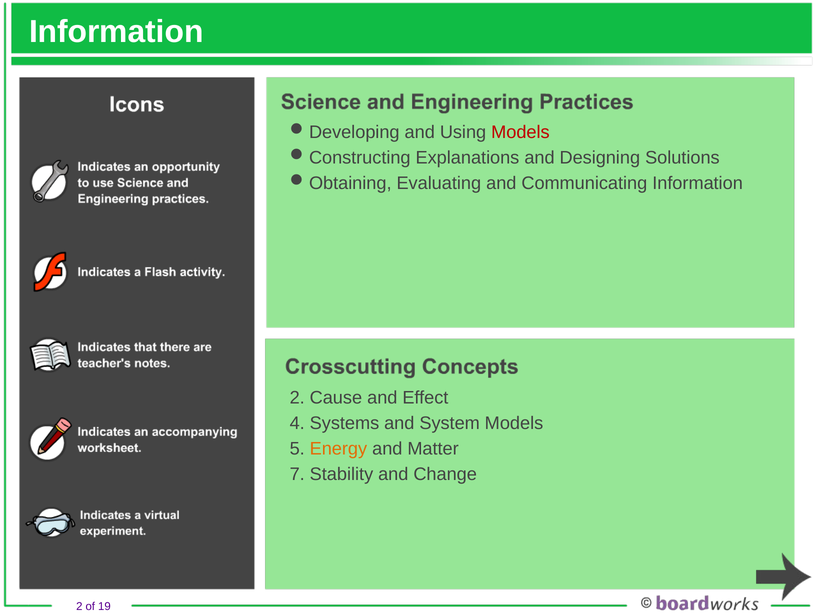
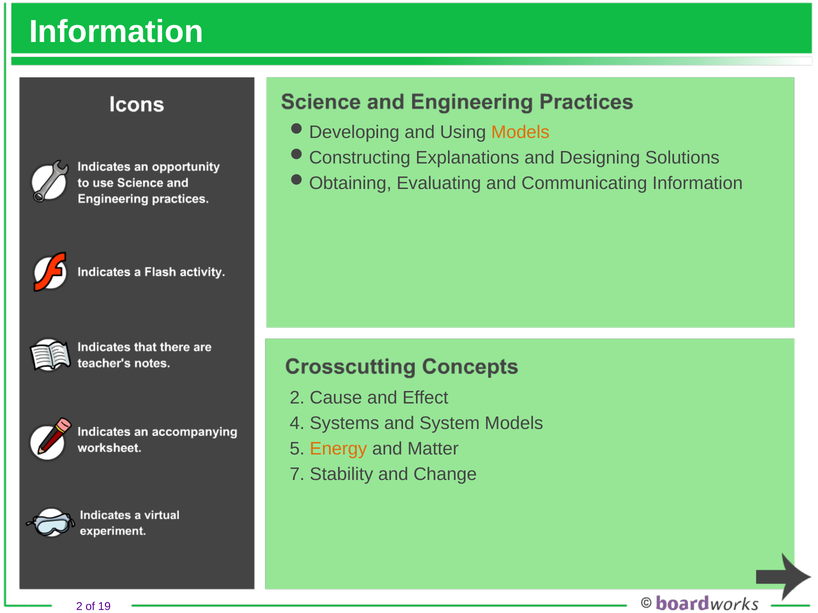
Models colour: red -> orange (520, 133)
